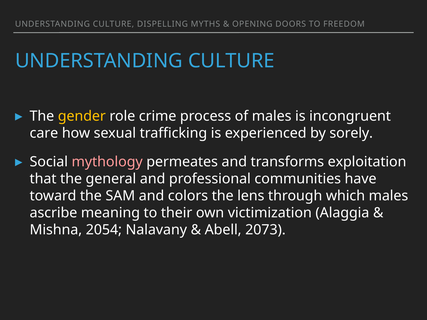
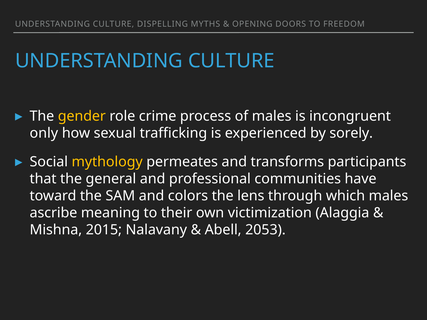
care: care -> only (44, 133)
mythology colour: pink -> yellow (107, 162)
exploitation: exploitation -> participants (367, 162)
2054: 2054 -> 2015 (104, 230)
2073: 2073 -> 2053 (265, 230)
